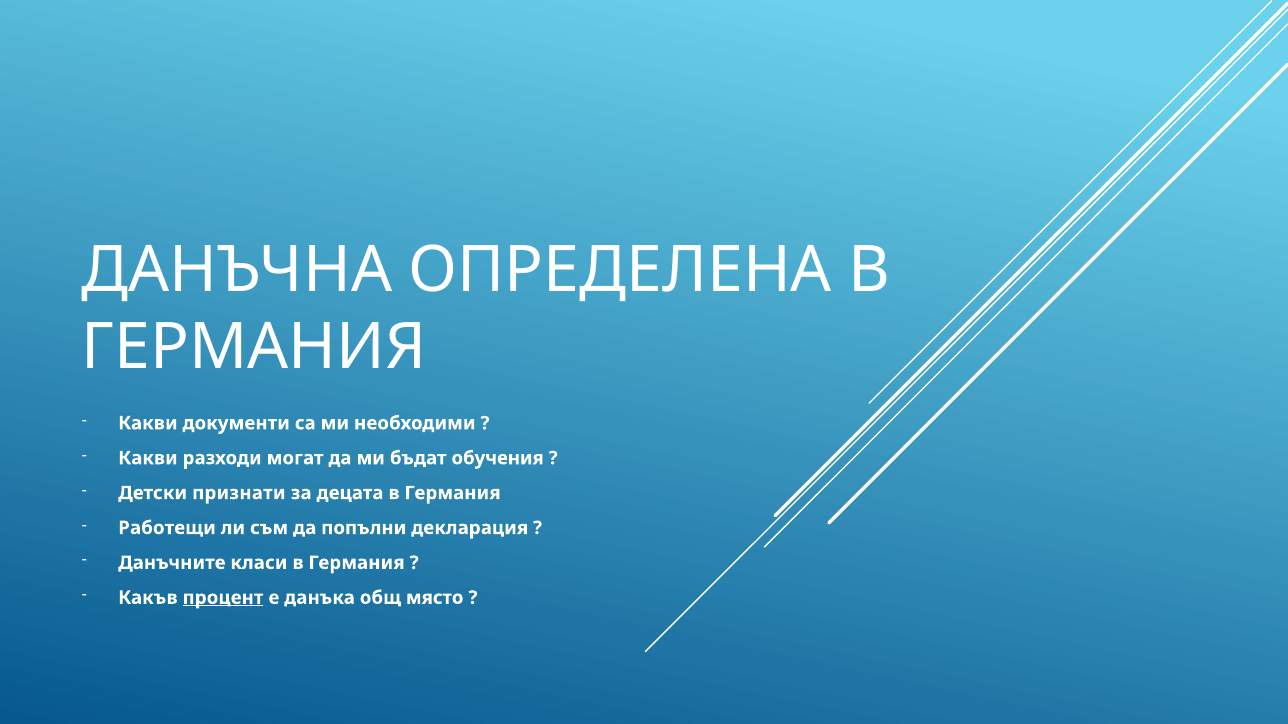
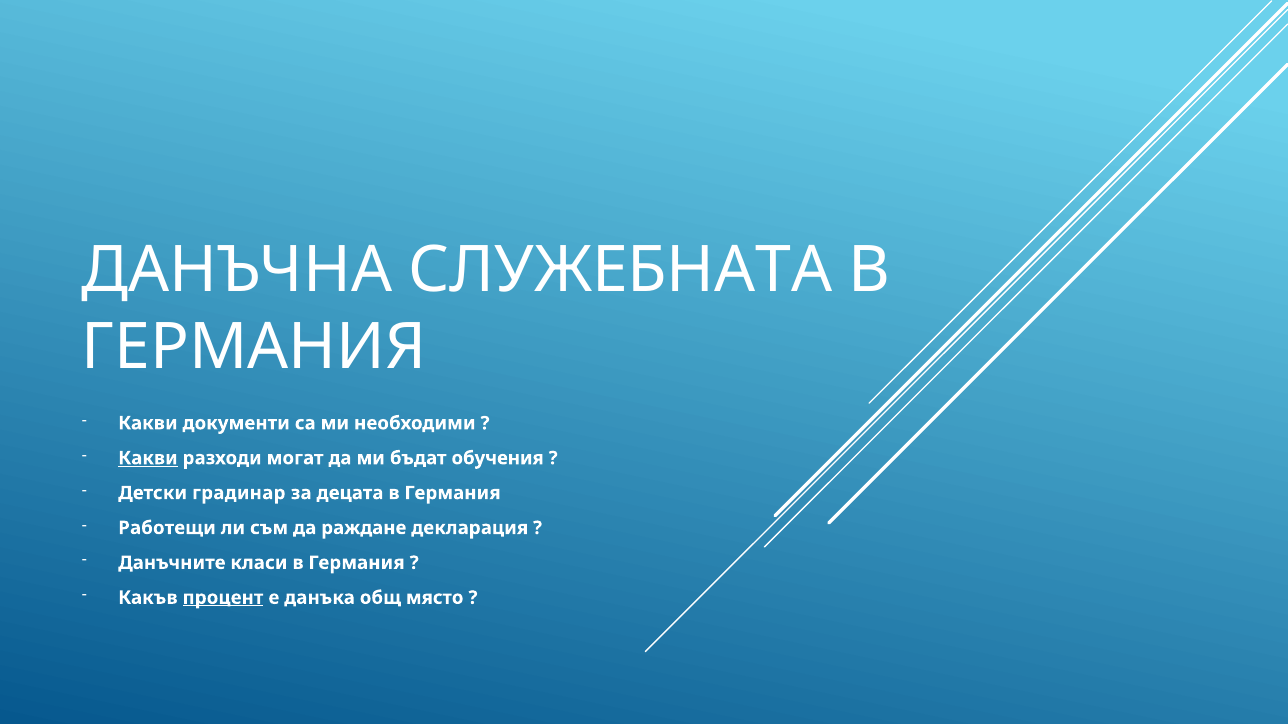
ОПРЕДЕЛЕНА: ОПРЕДЕЛЕНА -> СЛУЖЕБНАТА (620, 270)
Какви underline: none -> present (148, 458)
признати: признати -> градинар (239, 493)
попълни: попълни -> раждане (364, 528)
